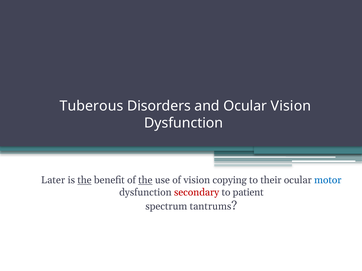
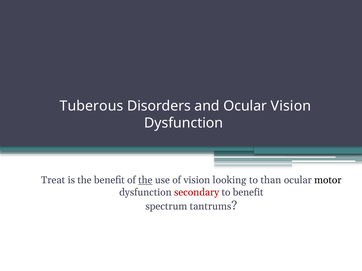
Later: Later -> Treat (53, 180)
the underline: present -> none (85, 180)
copying: copying -> looking (230, 180)
their: their -> than (271, 180)
motor colour: blue -> black (328, 180)
to patient: patient -> benefit (248, 193)
